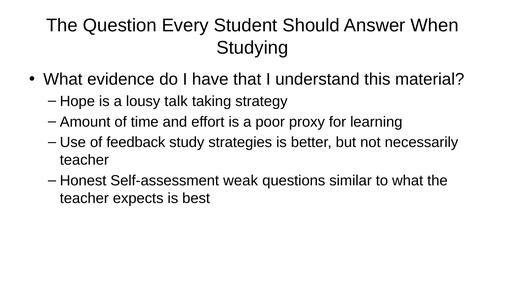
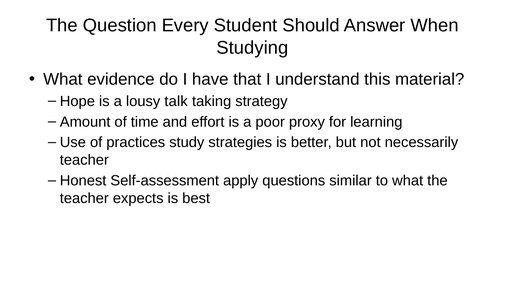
feedback: feedback -> practices (136, 142)
weak: weak -> apply (241, 181)
